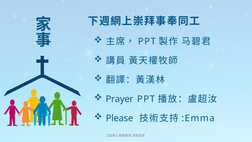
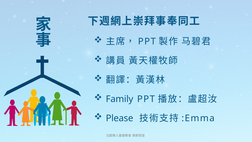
Prayer: Prayer -> Family (120, 99)
